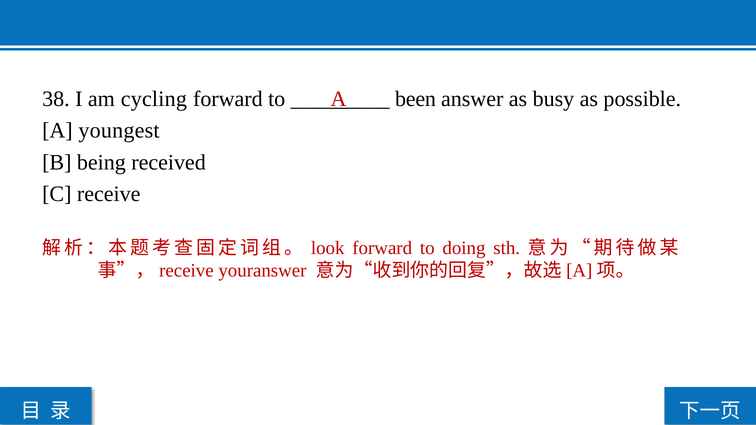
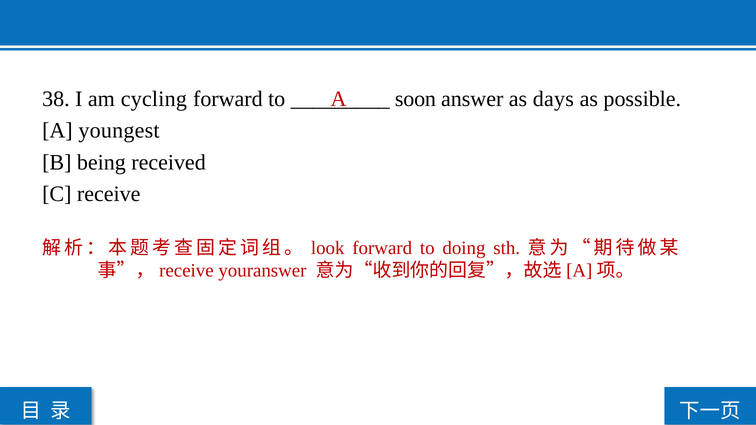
been: been -> soon (415, 99)
busy: busy -> days (553, 99)
